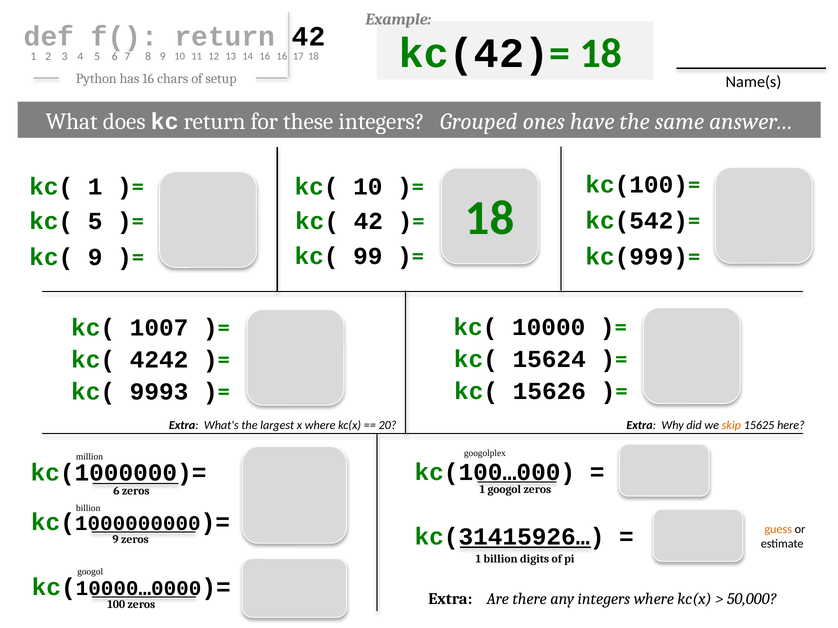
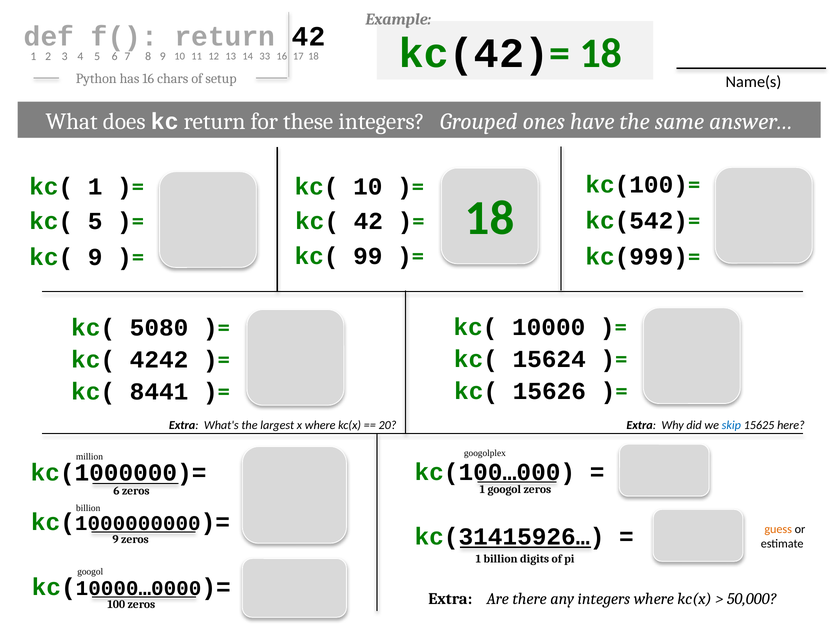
13 16: 16 -> 33 (265, 56)
1007: 1007 -> 5080 (159, 328)
9993: 9993 -> 8441 (159, 392)
skip colour: orange -> blue (731, 425)
